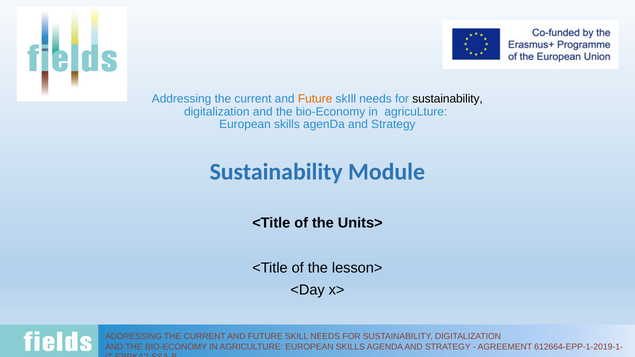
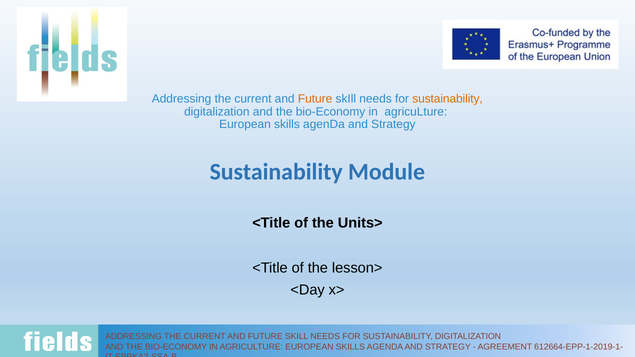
sustainability colour: black -> orange (448, 99)
